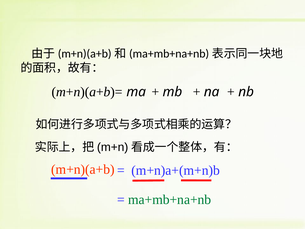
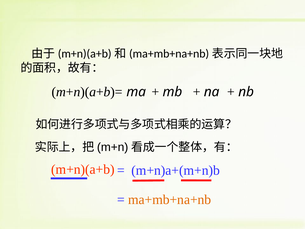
ma+mb+na+nb colour: green -> orange (170, 199)
